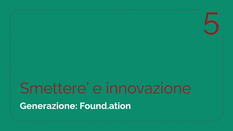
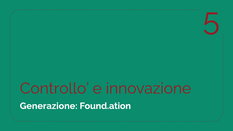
Smettere: Smettere -> Controllo (54, 88)
